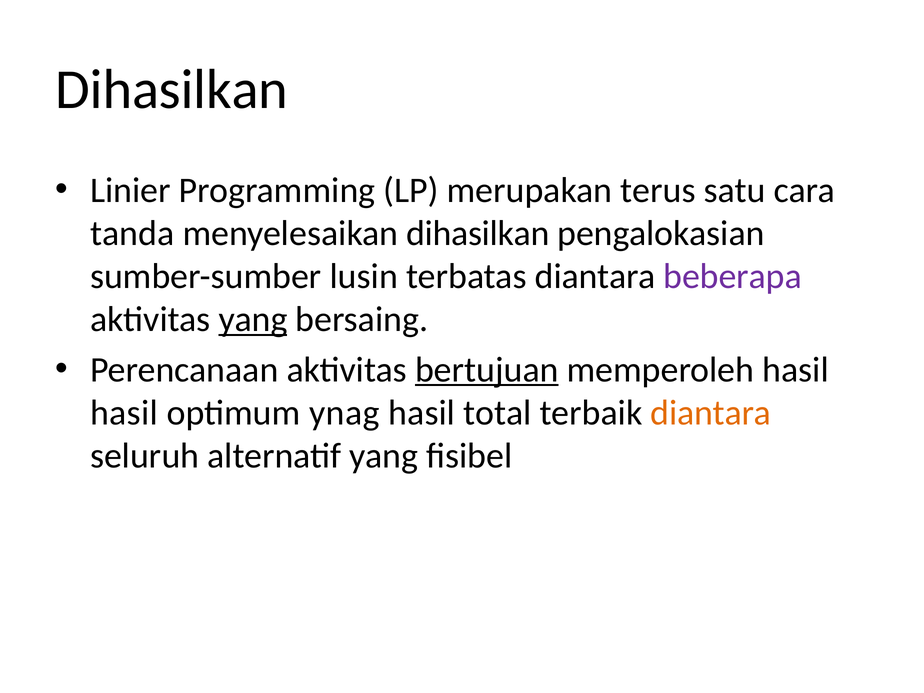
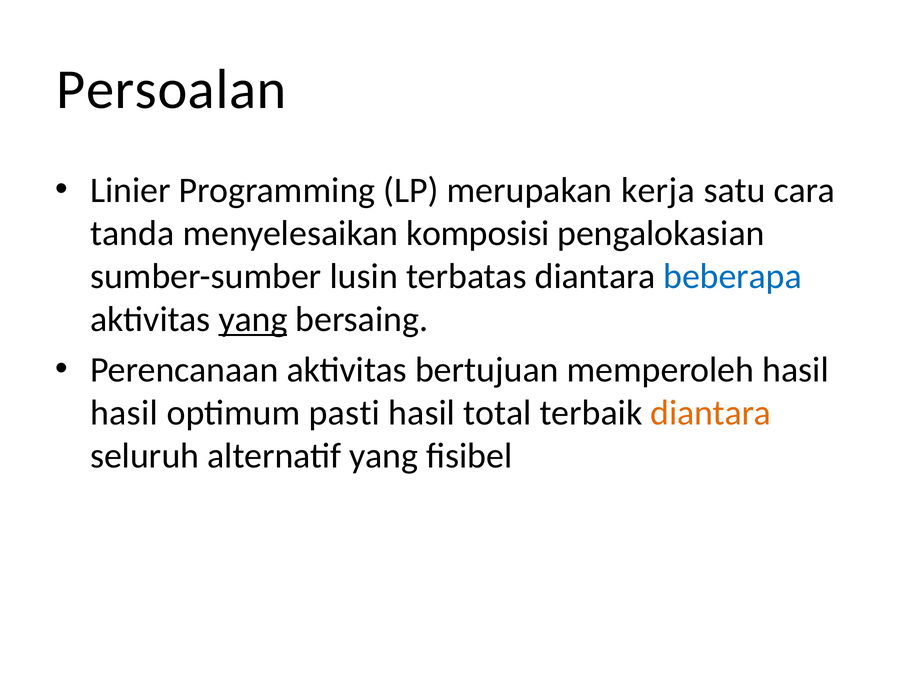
Dihasilkan: Dihasilkan -> Persoalan (171, 89)
terus: terus -> kerja (658, 190)
menyelesaikan dihasilkan: dihasilkan -> komposisi (478, 233)
beberapa colour: purple -> blue (733, 276)
bertujuan underline: present -> none (487, 370)
ynag: ynag -> pasti (344, 413)
